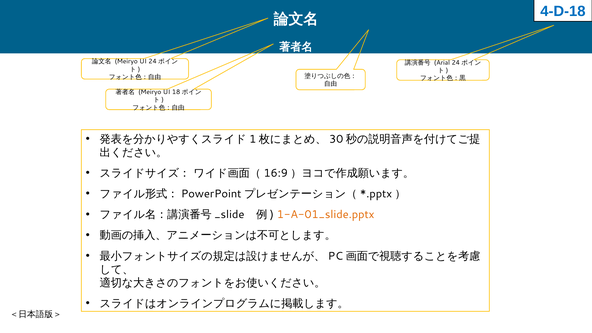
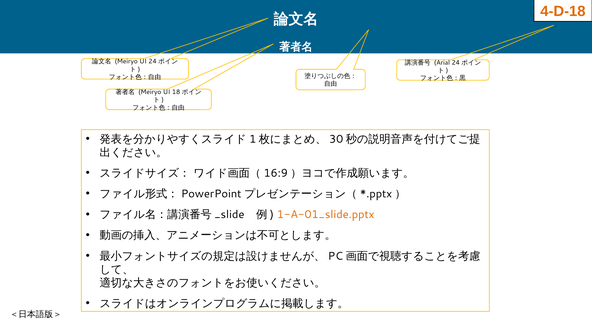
4-D-18 colour: blue -> orange (563, 11)
